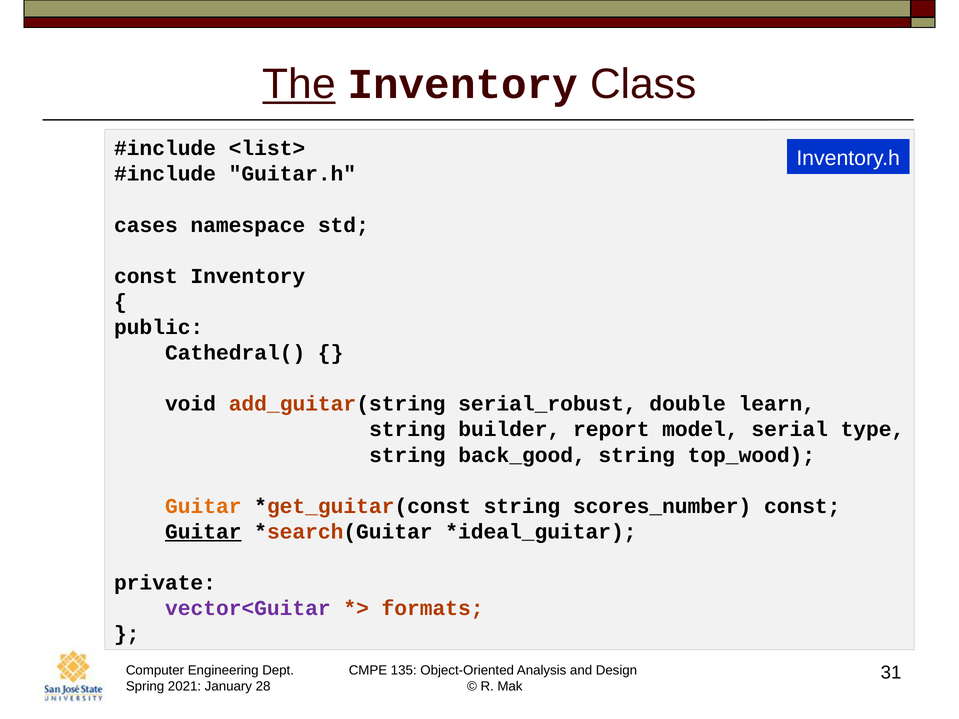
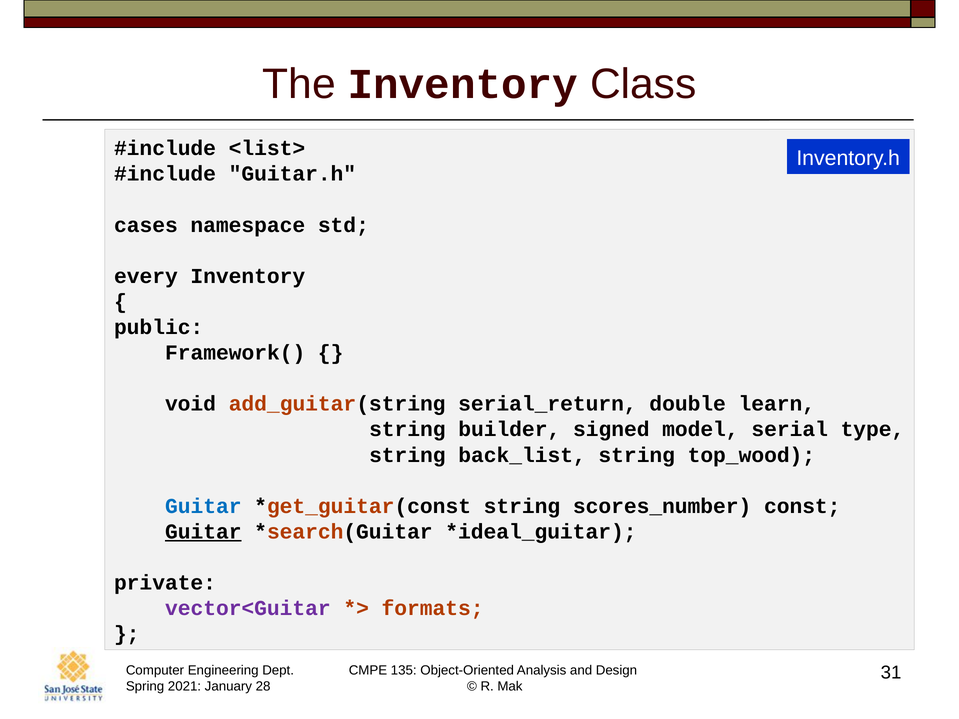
The underline: present -> none (299, 84)
const: const -> every (146, 276)
Cathedral(: Cathedral( -> Framework( (235, 353)
serial_robust: serial_robust -> serial_return (548, 404)
report: report -> signed (611, 430)
back_good: back_good -> back_list (522, 455)
Guitar colour: orange -> blue (203, 506)
